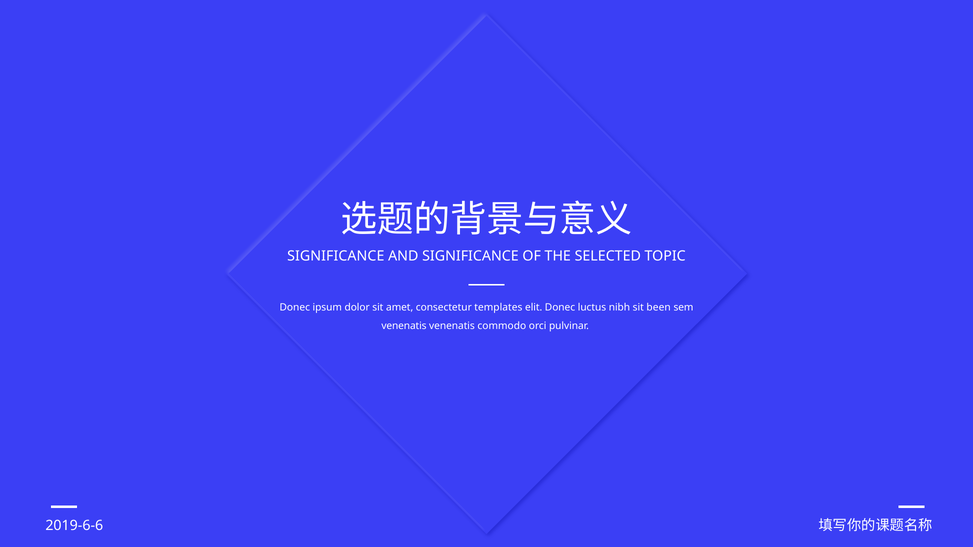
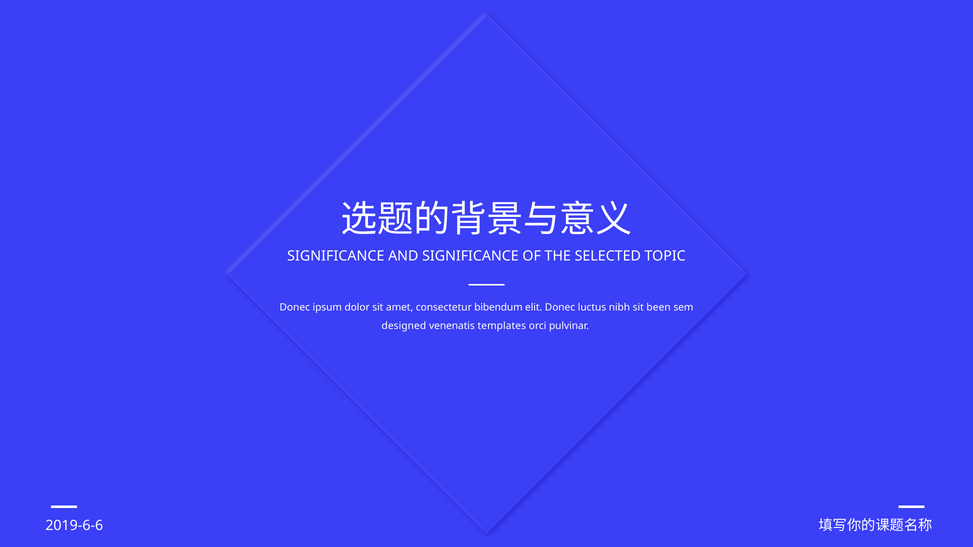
templates: templates -> bibendum (498, 308)
venenatis: venenatis -> designed (404, 326)
commodo: commodo -> templates (502, 326)
